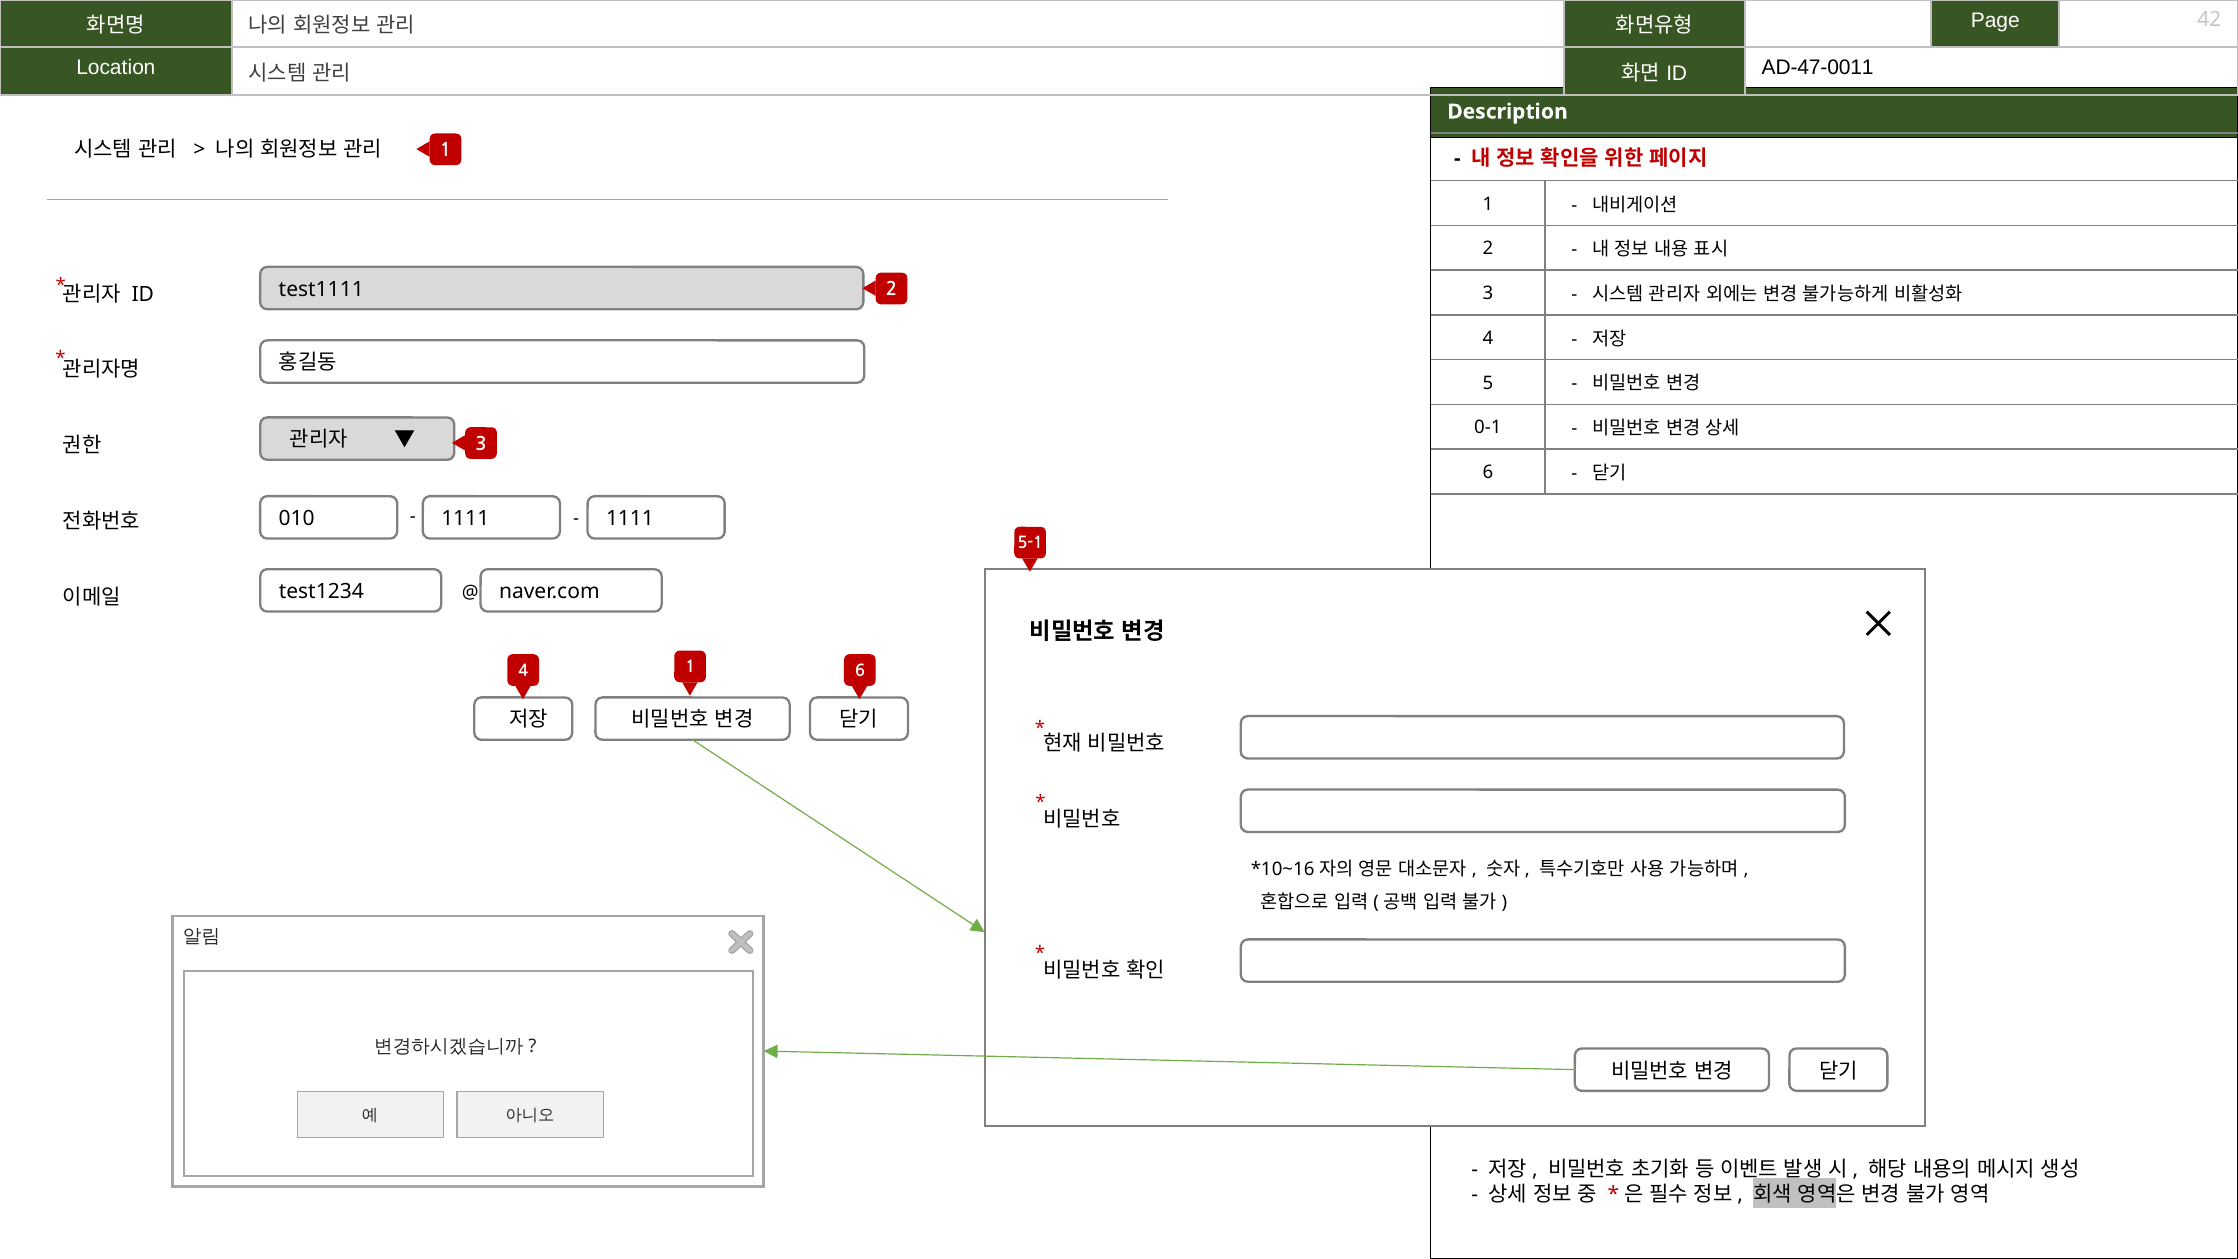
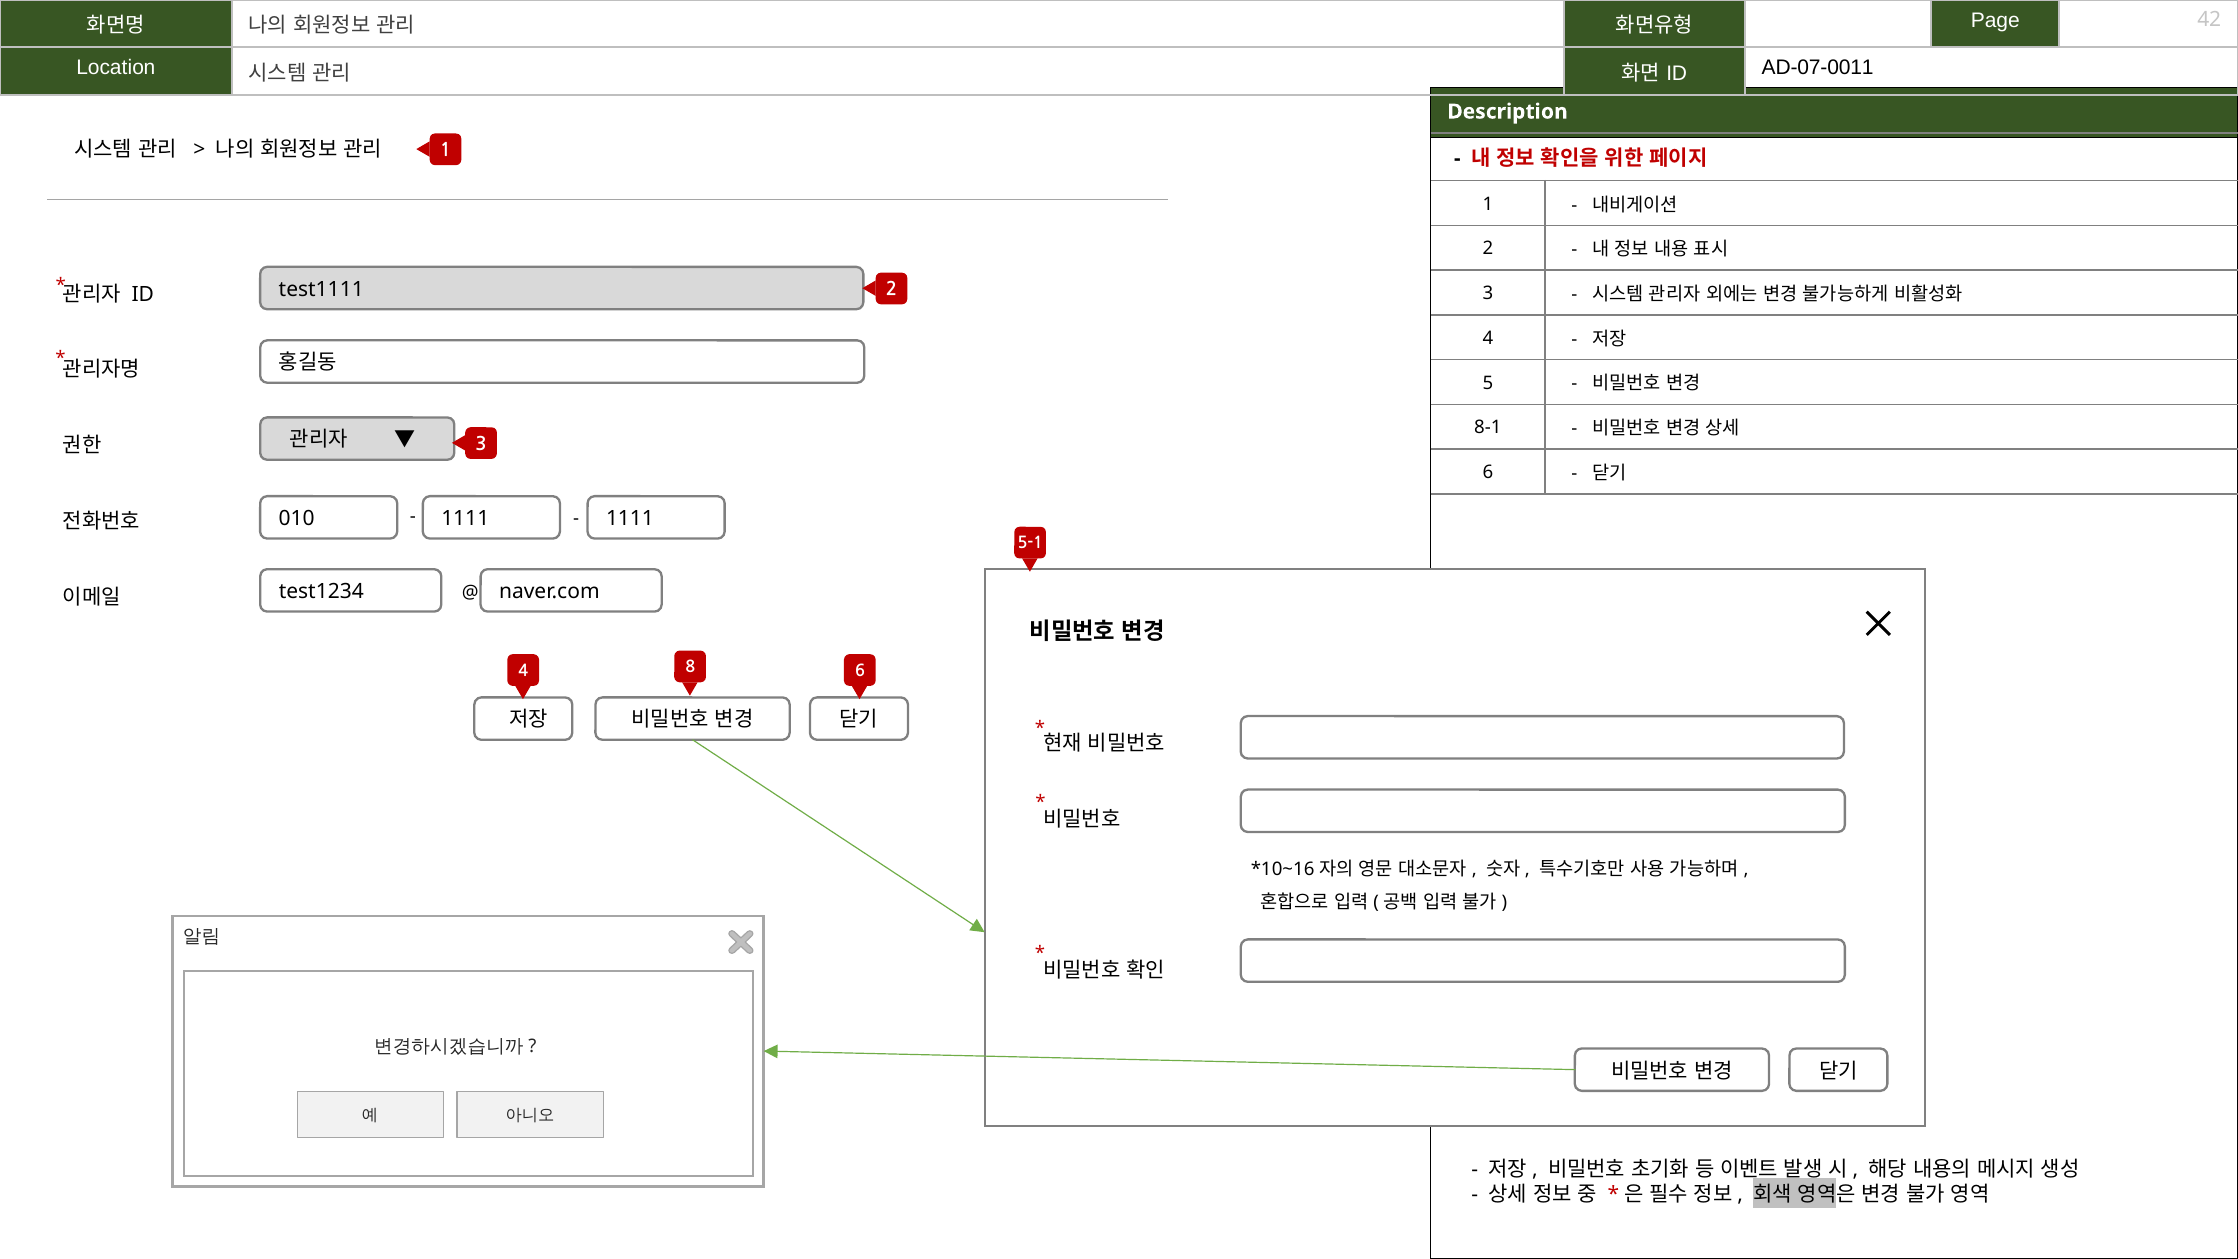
AD-47-0011: AD-47-0011 -> AD-07-0011 (1818, 68)
0-1: 0-1 -> 8-1 (1488, 428)
4 1: 1 -> 8 (690, 667)
